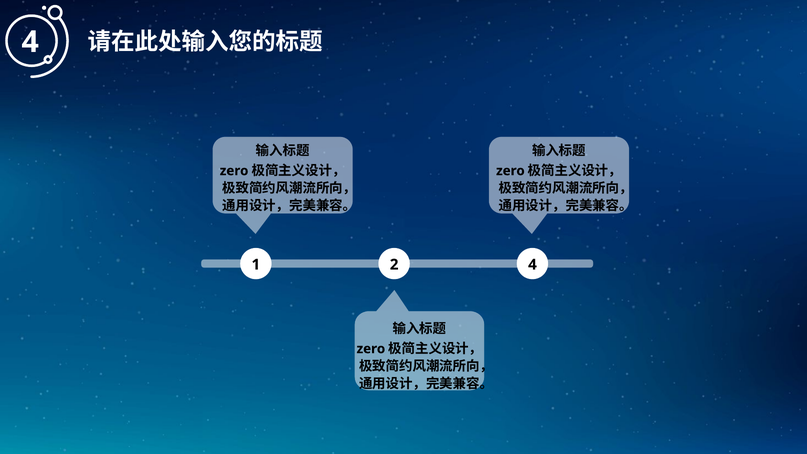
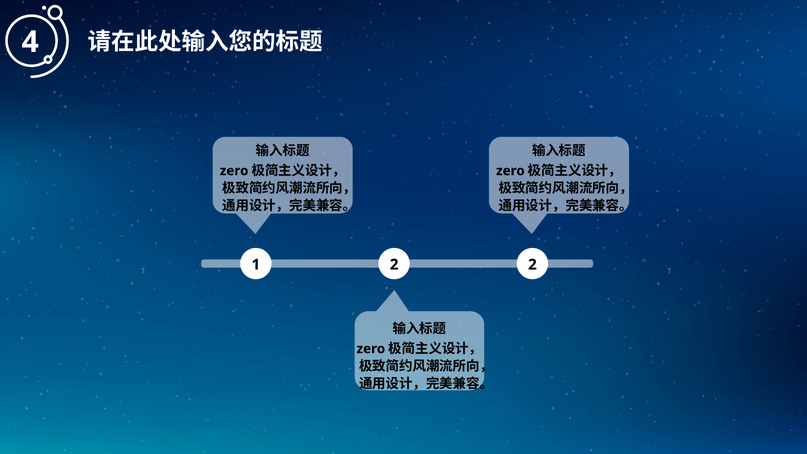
2 4: 4 -> 2 (532, 265)
